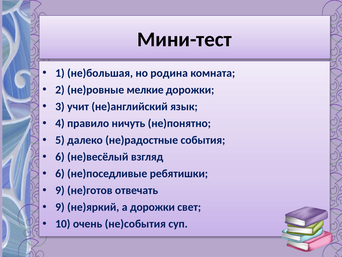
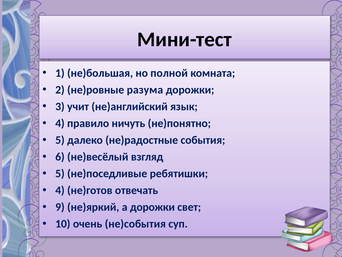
родина: родина -> полной (169, 73)
мелкие: мелкие -> разума (145, 90)
6: 6 -> 5 (60, 173)
9: 9 -> 4 (60, 190)
